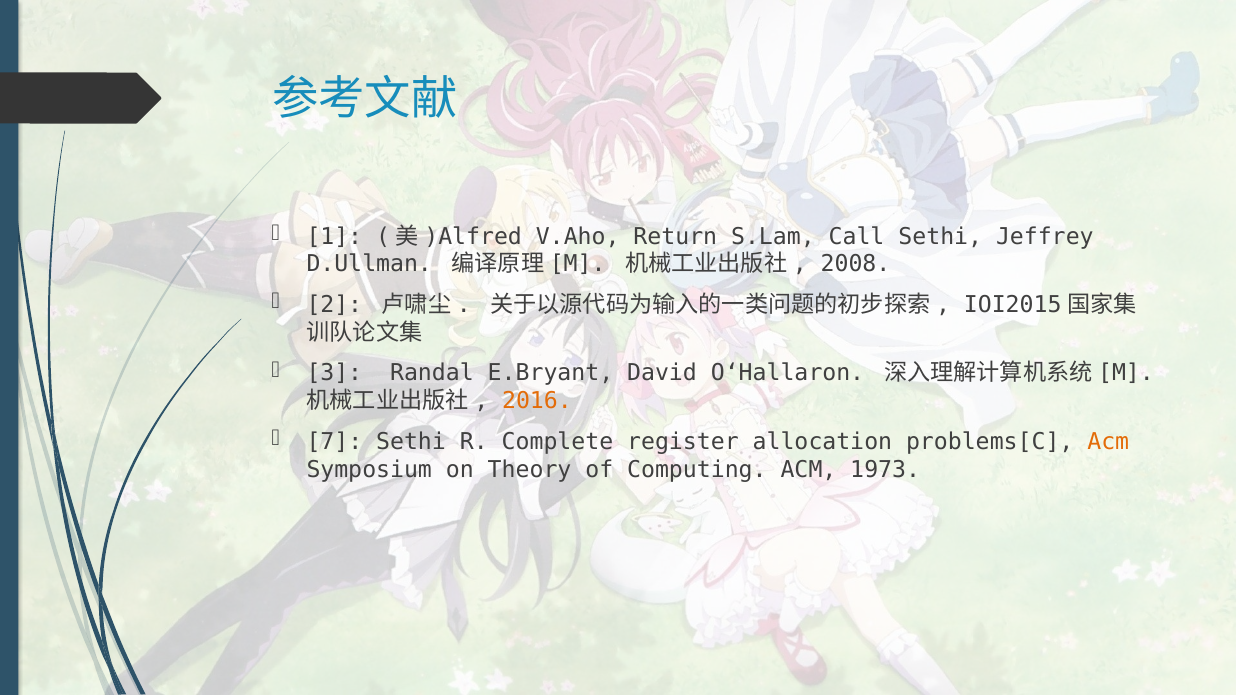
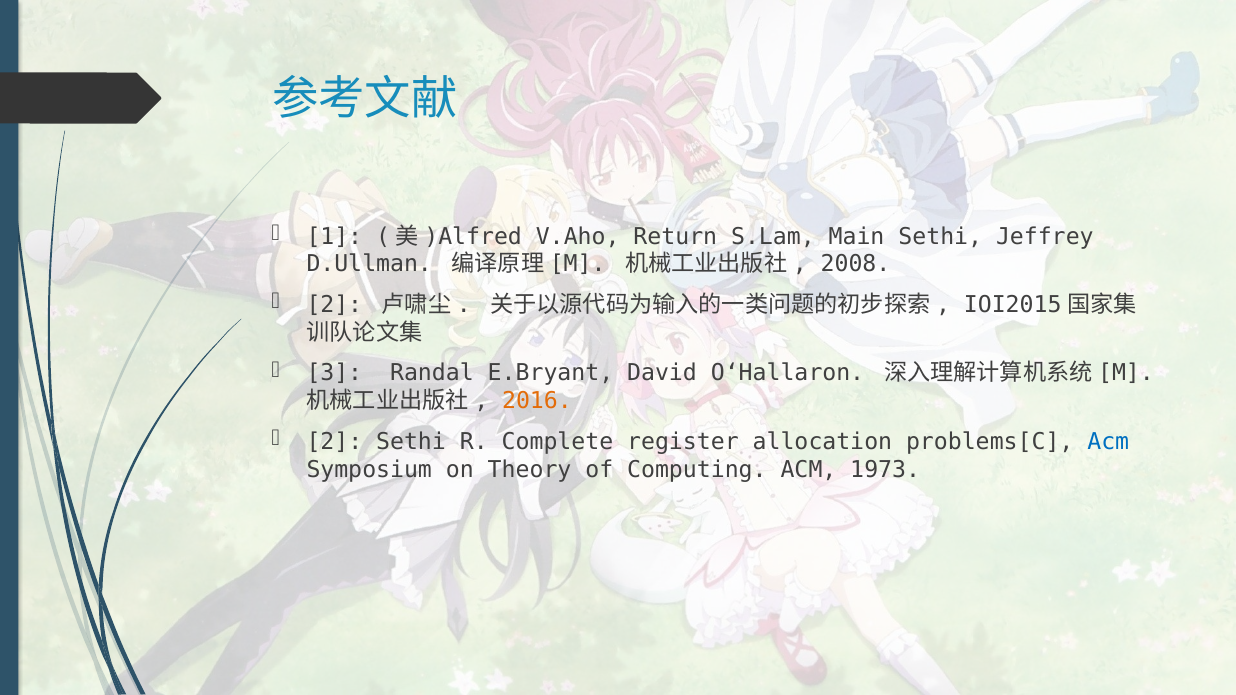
Call: Call -> Main (857, 236)
7: 7 -> 2 (334, 442)
Acm colour: orange -> blue (1108, 442)
